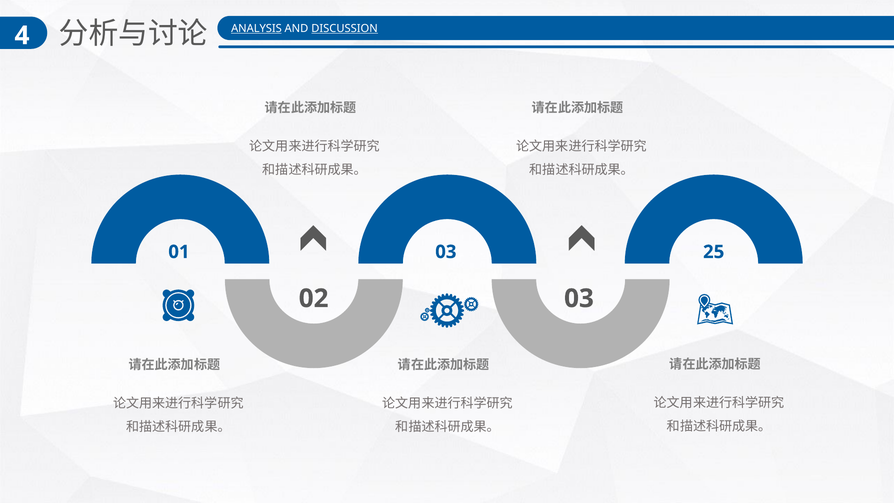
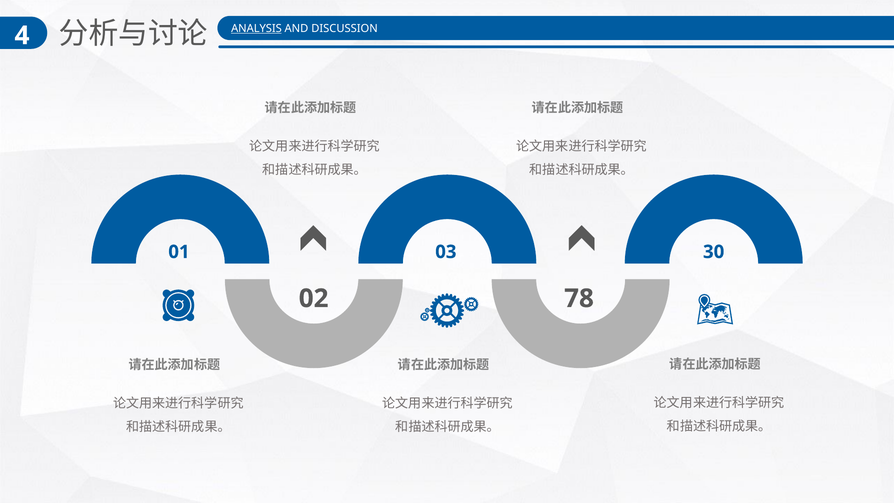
DISCUSSION underline: present -> none (345, 28)
25: 25 -> 30 (714, 252)
02 03: 03 -> 78 (579, 298)
